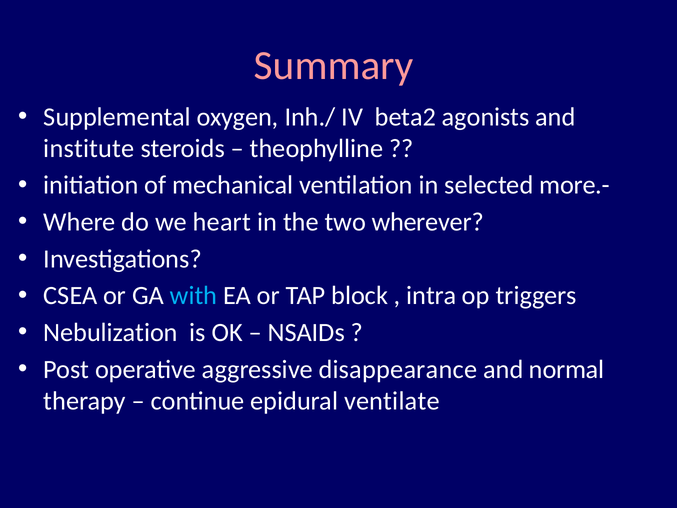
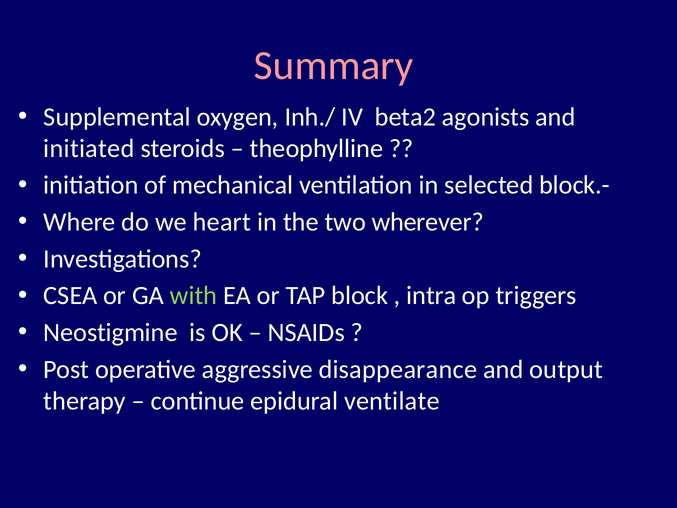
institute: institute -> initiated (89, 148)
more.-: more.- -> block.- (575, 185)
with colour: light blue -> light green (194, 296)
Nebulization: Nebulization -> Neostigmine (111, 332)
normal: normal -> output (566, 369)
